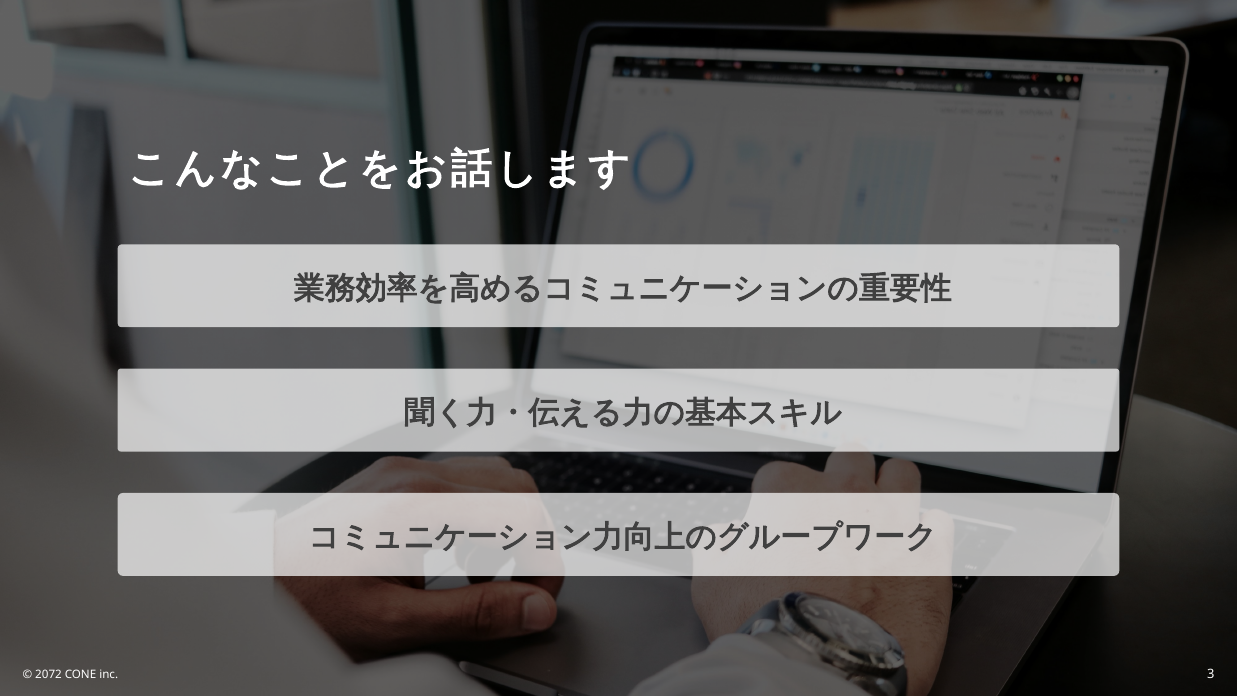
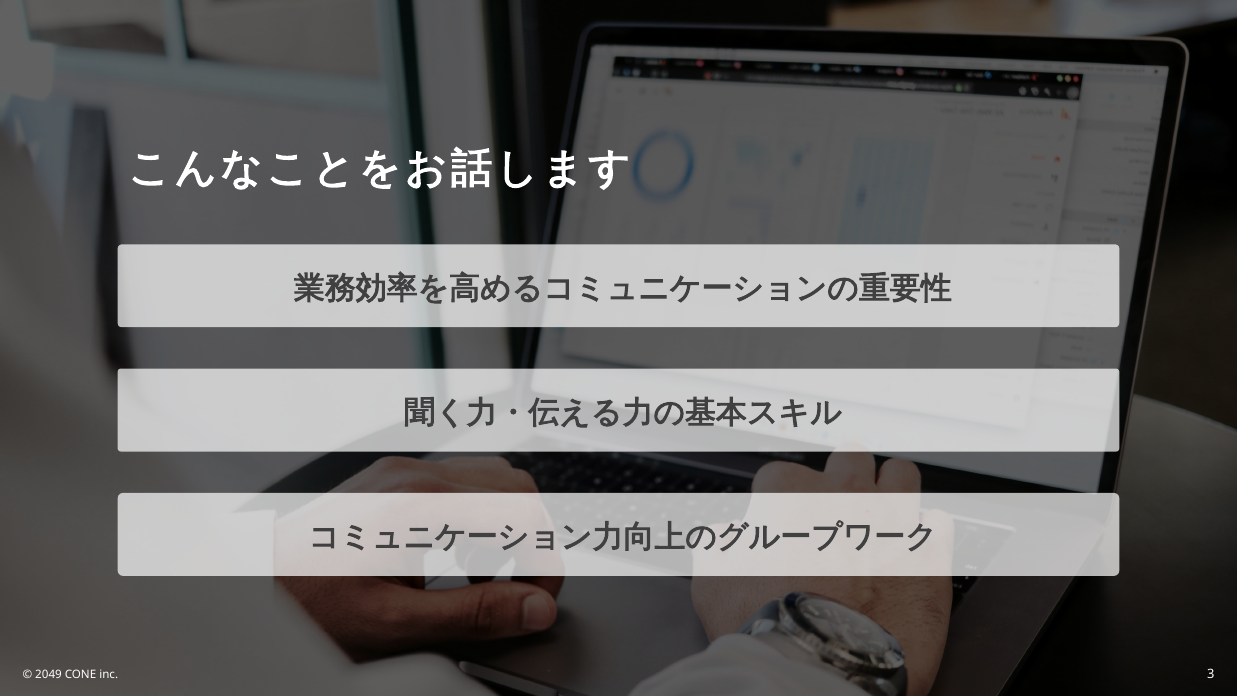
2072: 2072 -> 2049 (49, 675)
